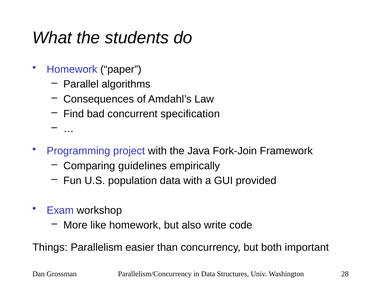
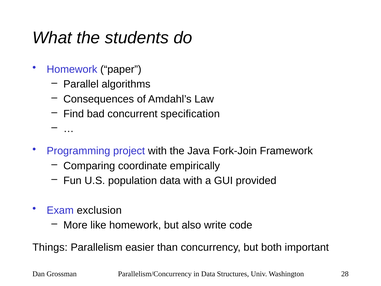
guidelines: guidelines -> coordinate (143, 166)
workshop: workshop -> exclusion (99, 210)
